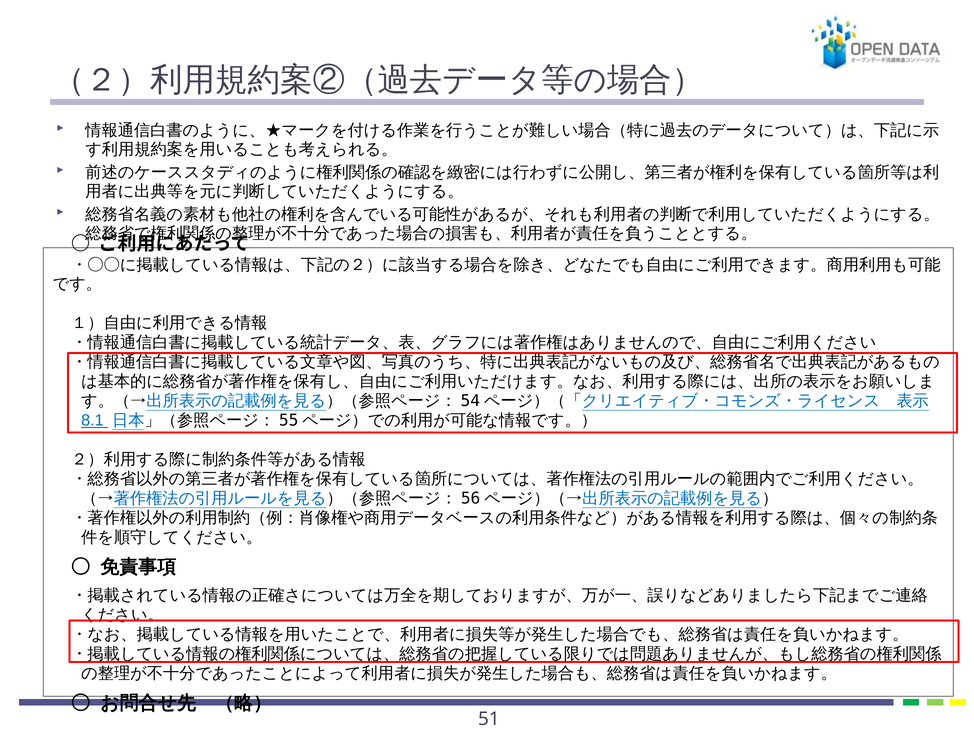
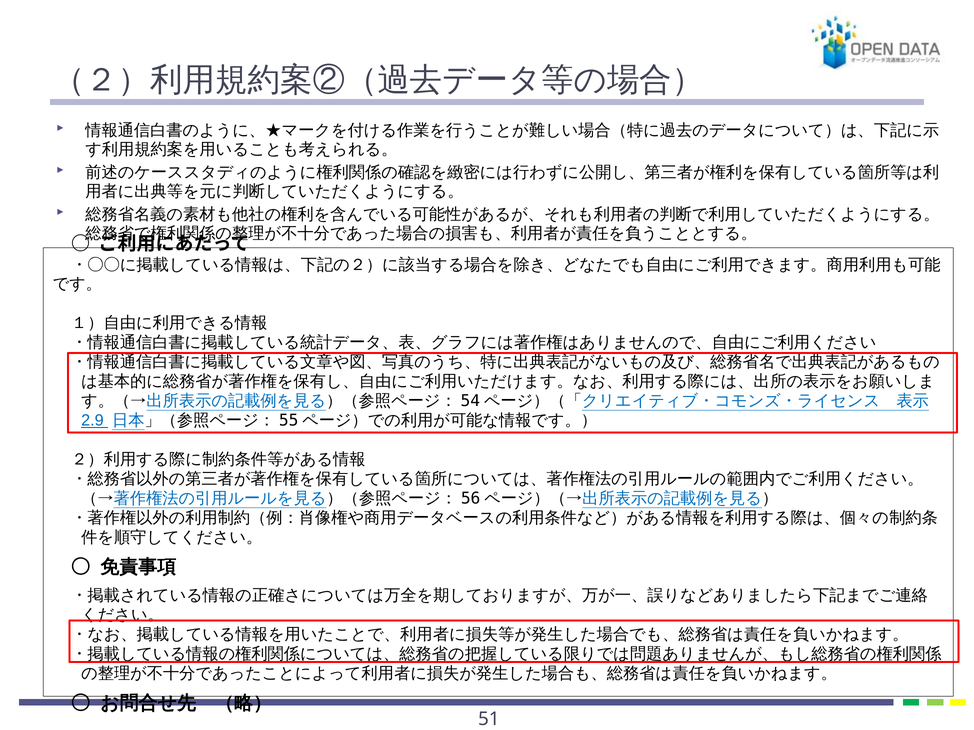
8.1: 8.1 -> 2.9 (92, 421)
